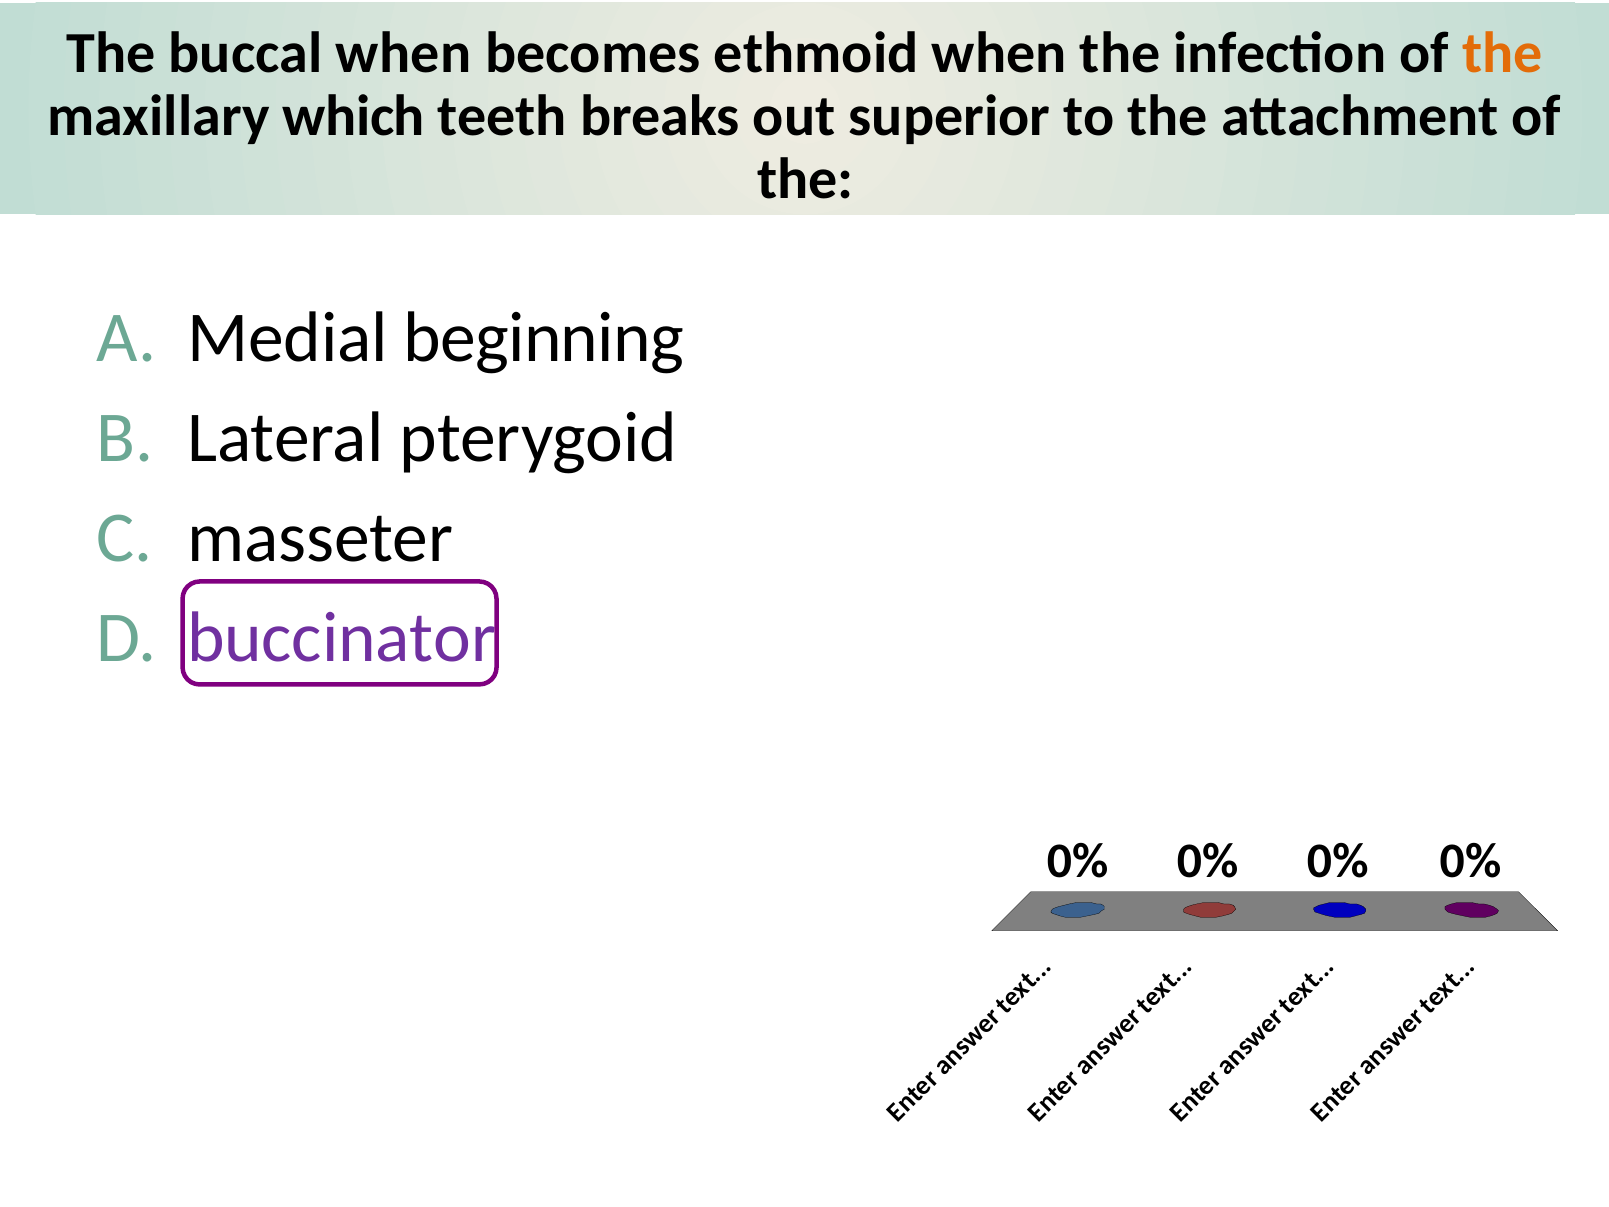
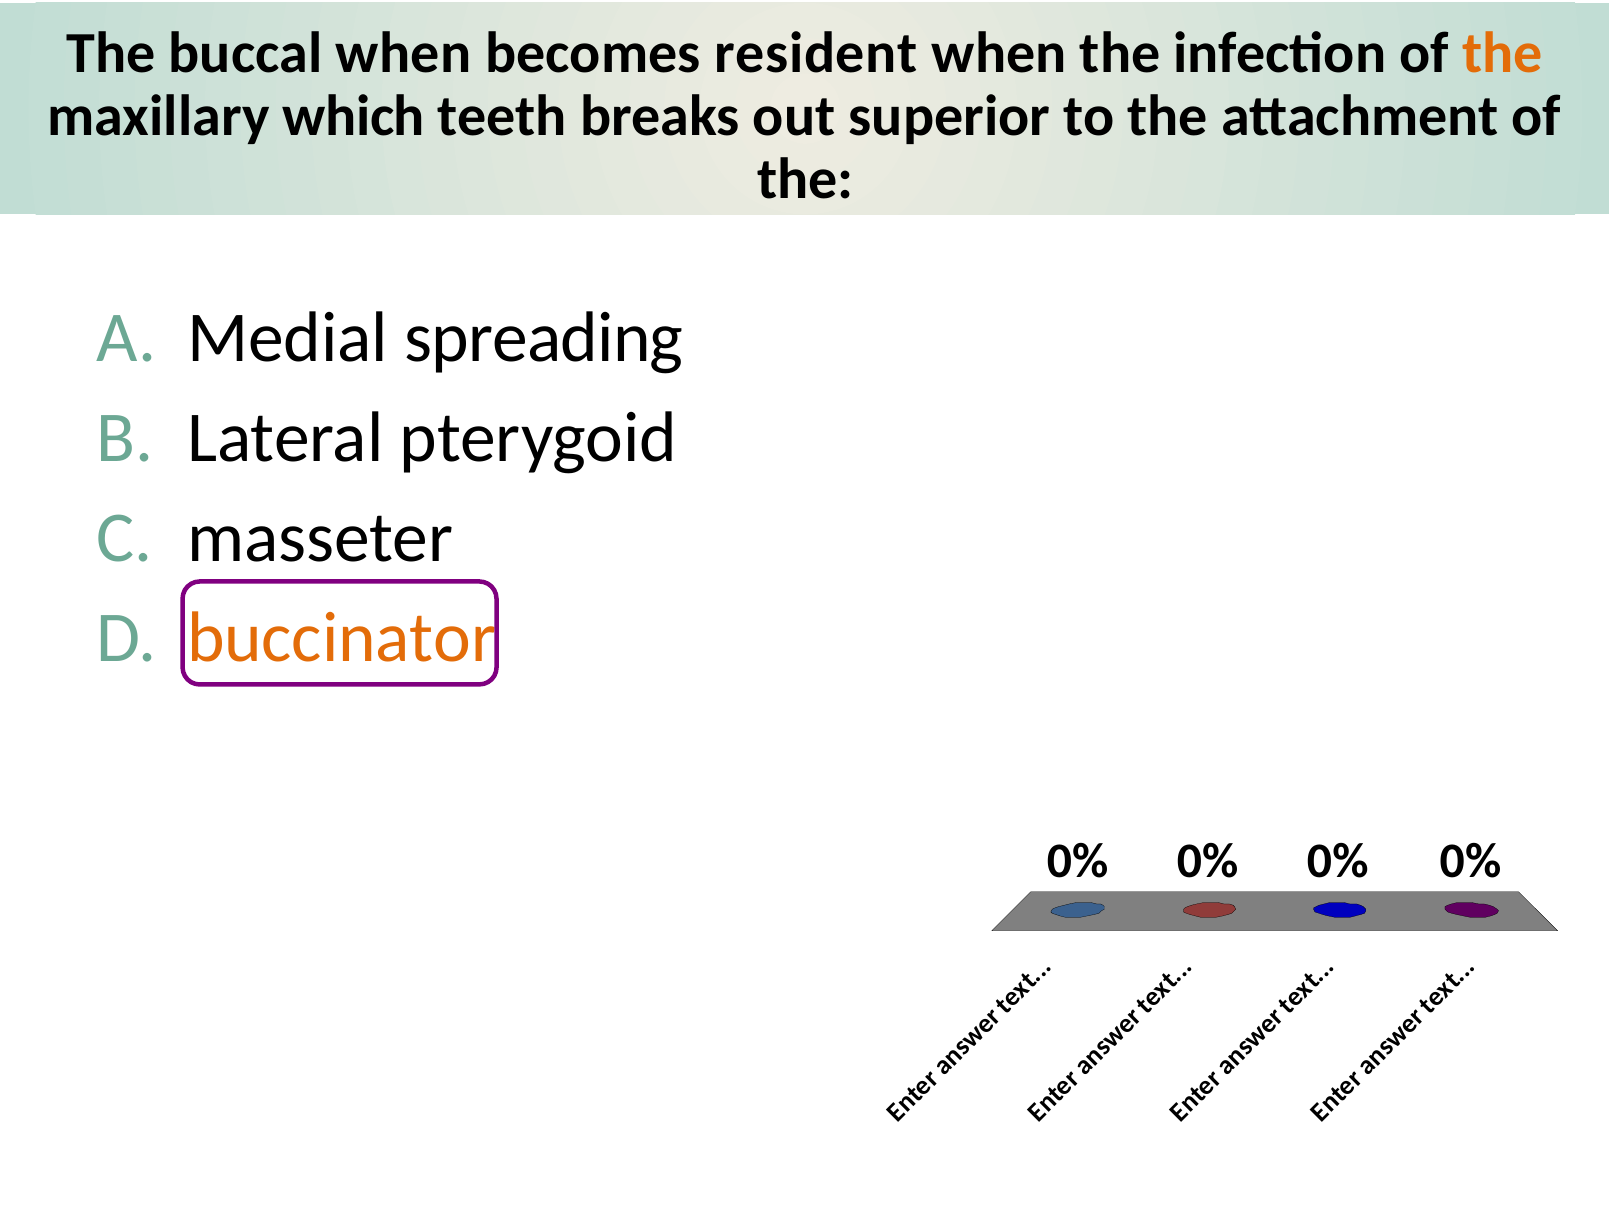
ethmoid: ethmoid -> resident (816, 53)
beginning: beginning -> spreading (544, 338)
buccinator colour: purple -> orange (342, 638)
